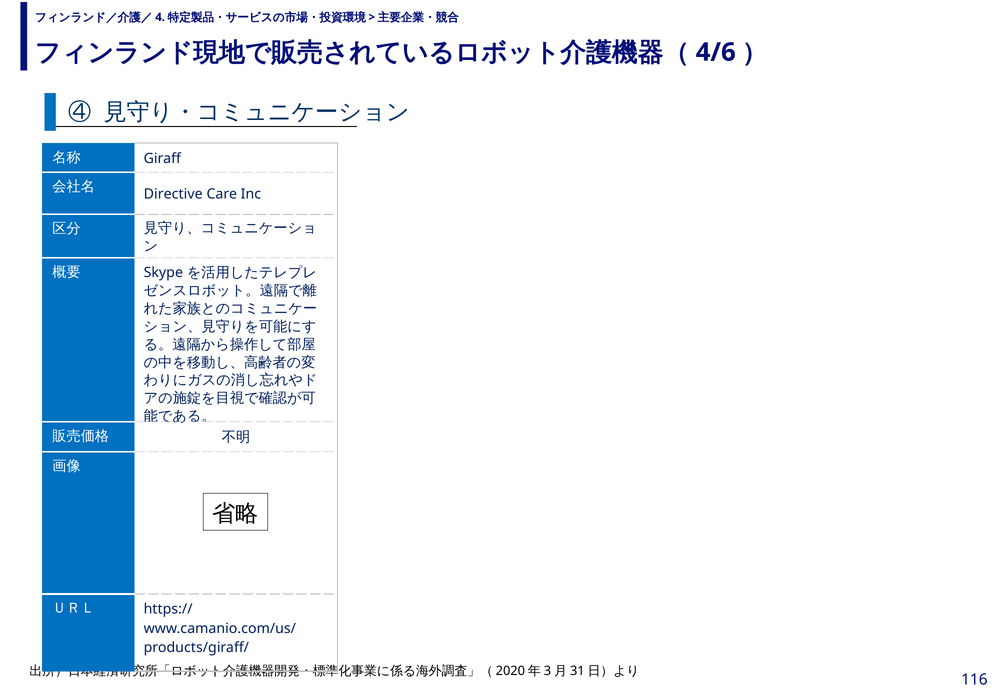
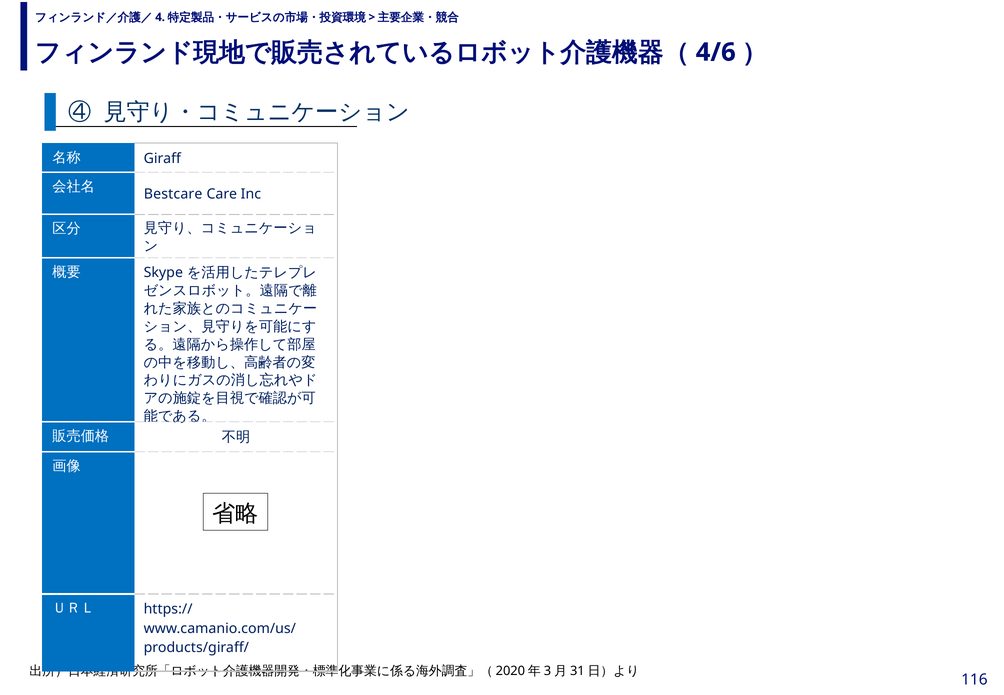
Directive: Directive -> Bestcare (173, 194)
